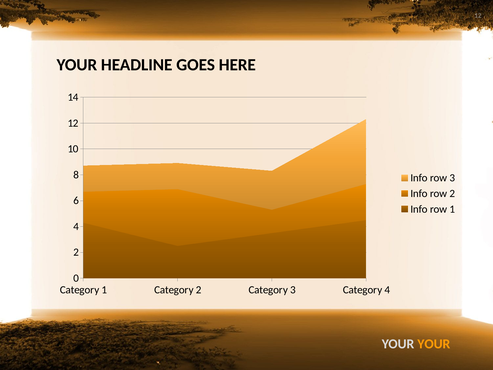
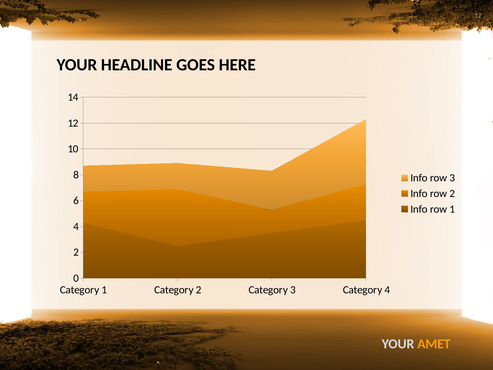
YOUR YOUR: YOUR -> AMET (434, 344)
